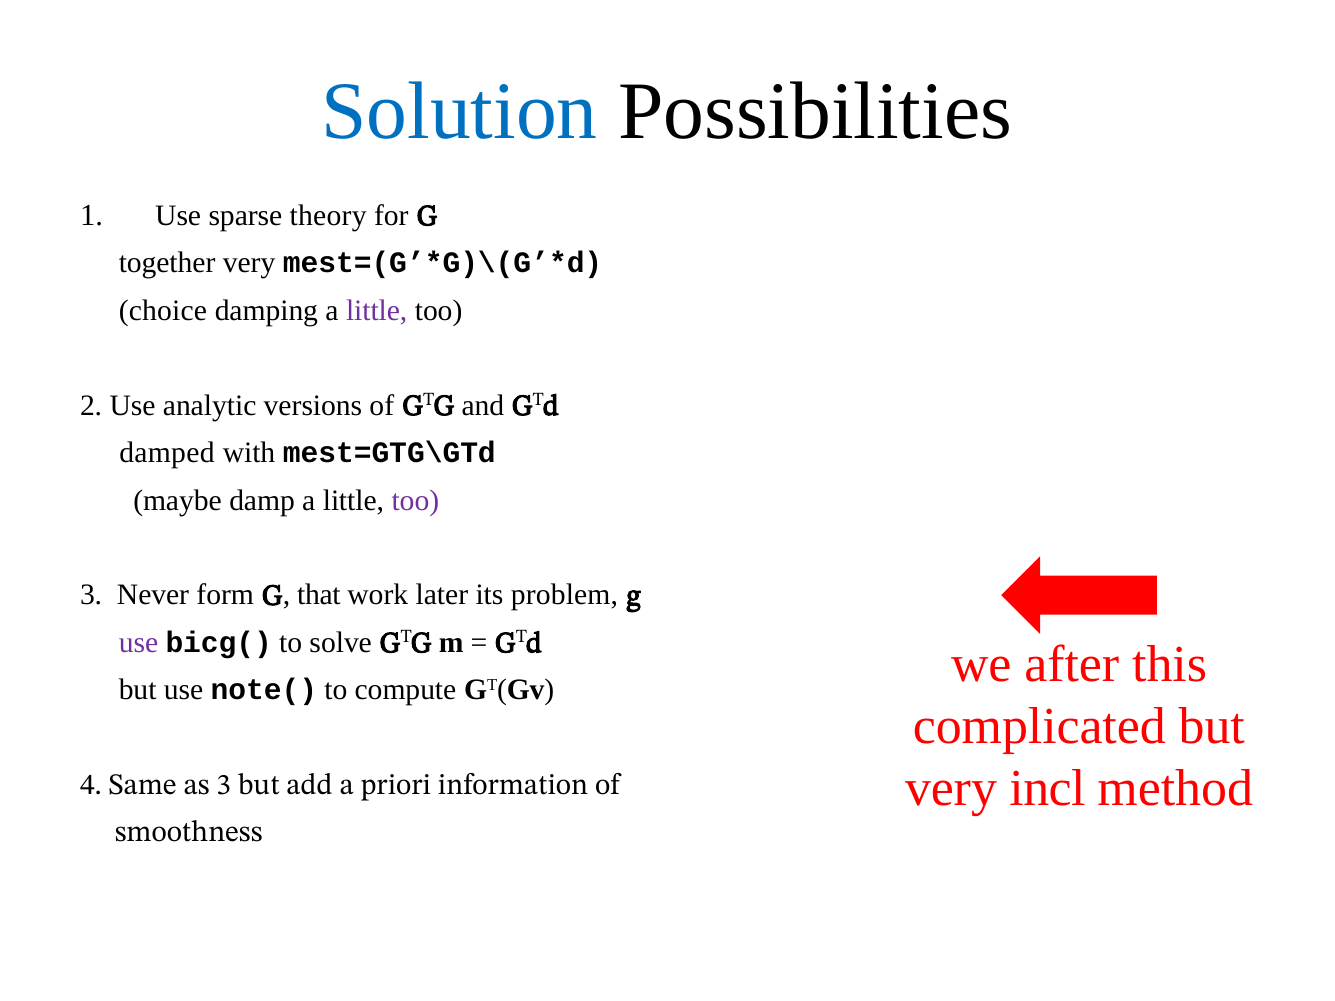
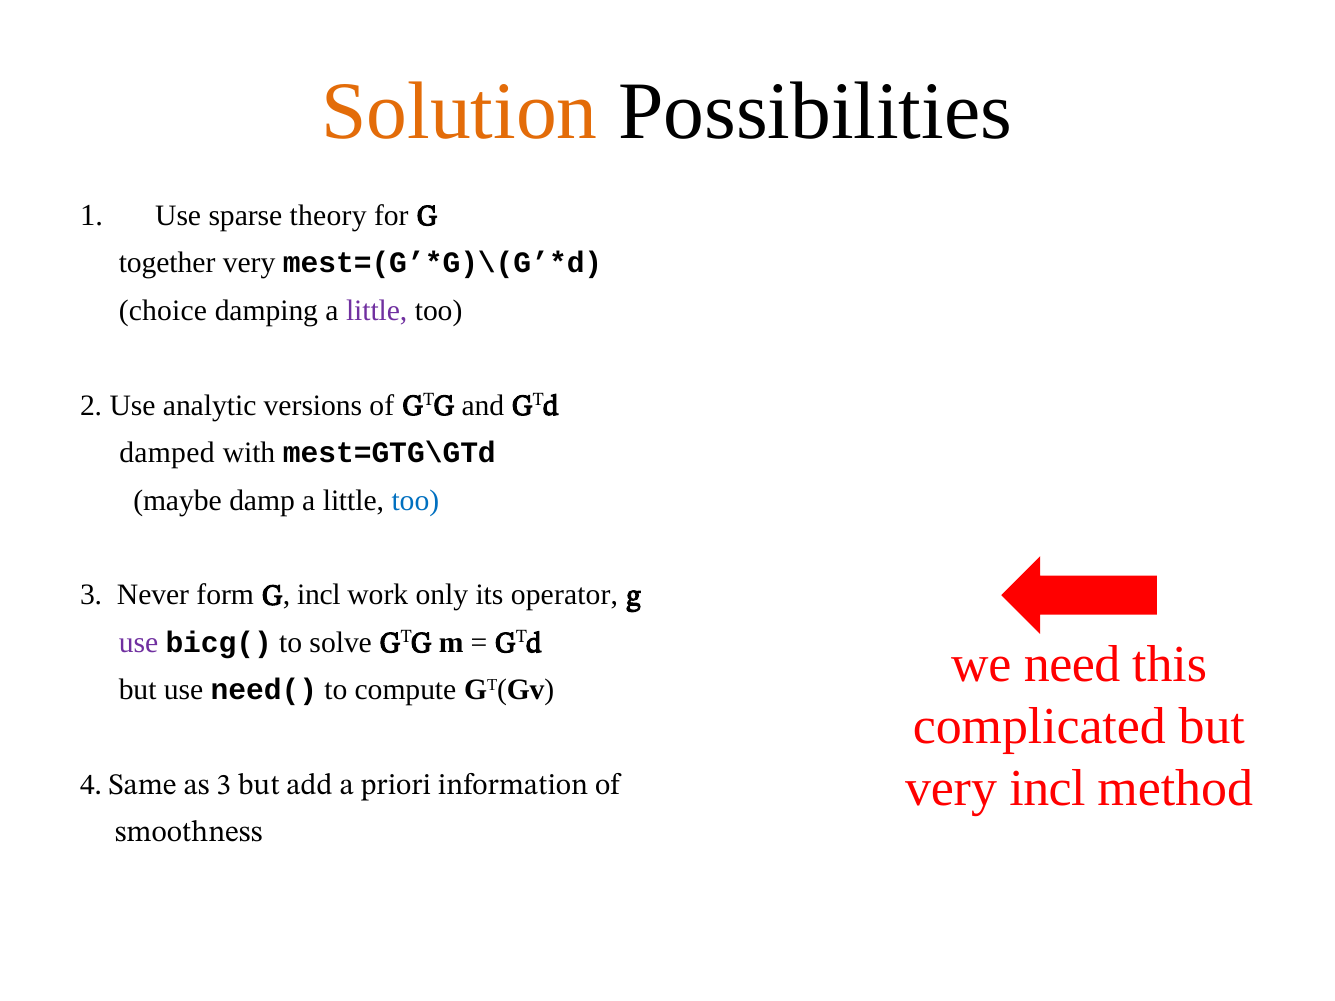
Solution colour: blue -> orange (460, 111)
too colour: purple -> blue (415, 500)
that: that -> incl (319, 595)
later: later -> only (442, 595)
problem: problem -> operator (564, 595)
after: after -> need (1072, 664)
note(: note( -> need( (264, 690)
